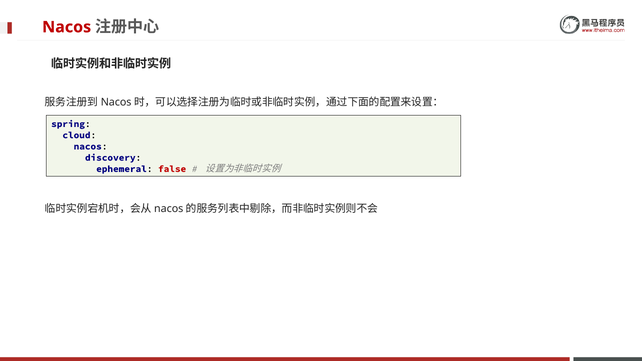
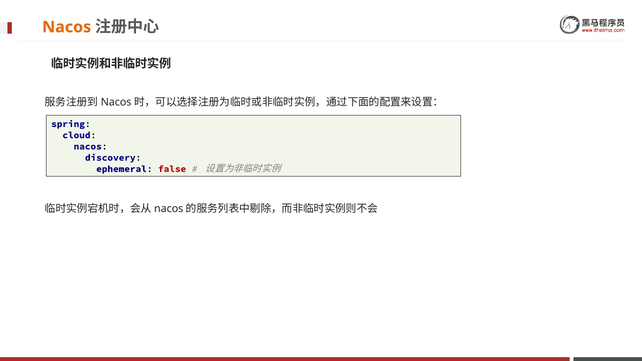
Nacos colour: red -> orange (67, 27)
